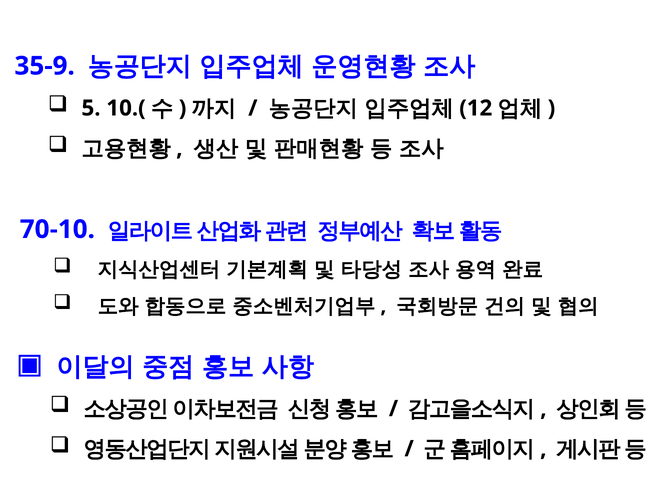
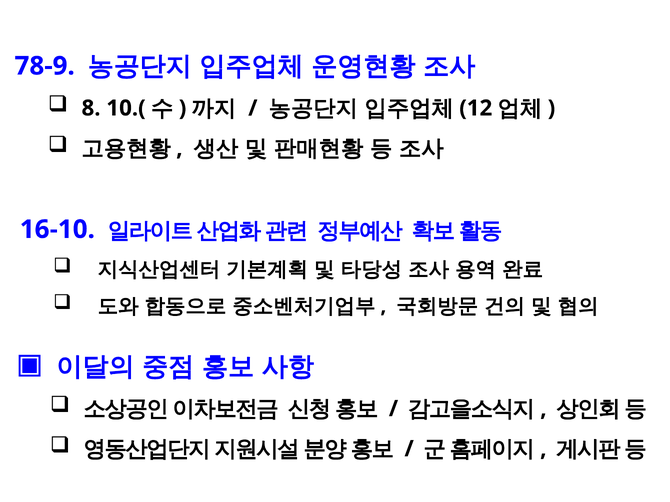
35-9: 35-9 -> 78-9 (45, 66)
5: 5 -> 8 (91, 108)
70-10: 70-10 -> 16-10 (57, 230)
